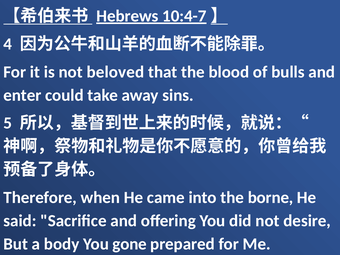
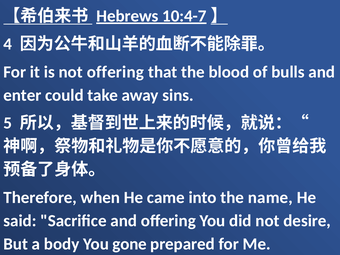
not beloved: beloved -> offering (115, 72)
borne: borne -> name (270, 198)
